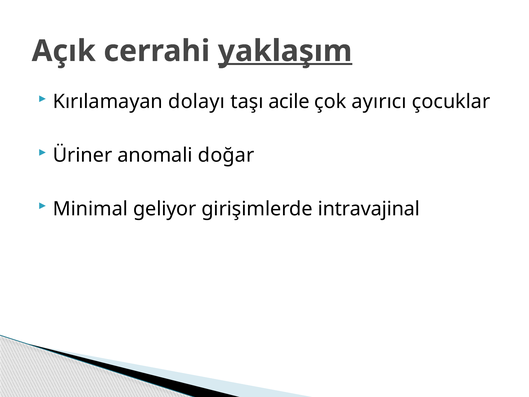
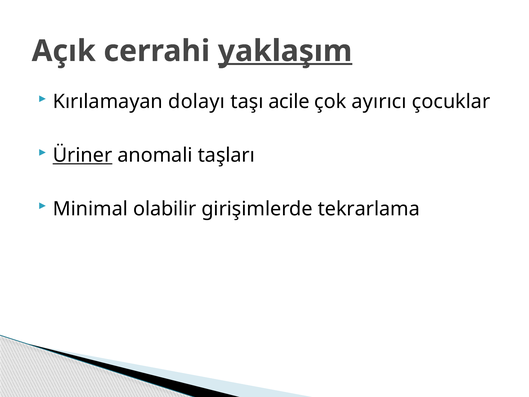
Üriner underline: none -> present (83, 155)
doğar: doğar -> taşları (226, 155)
geliyor: geliyor -> olabilir (165, 209)
intravajinal: intravajinal -> tekrarlama (369, 209)
